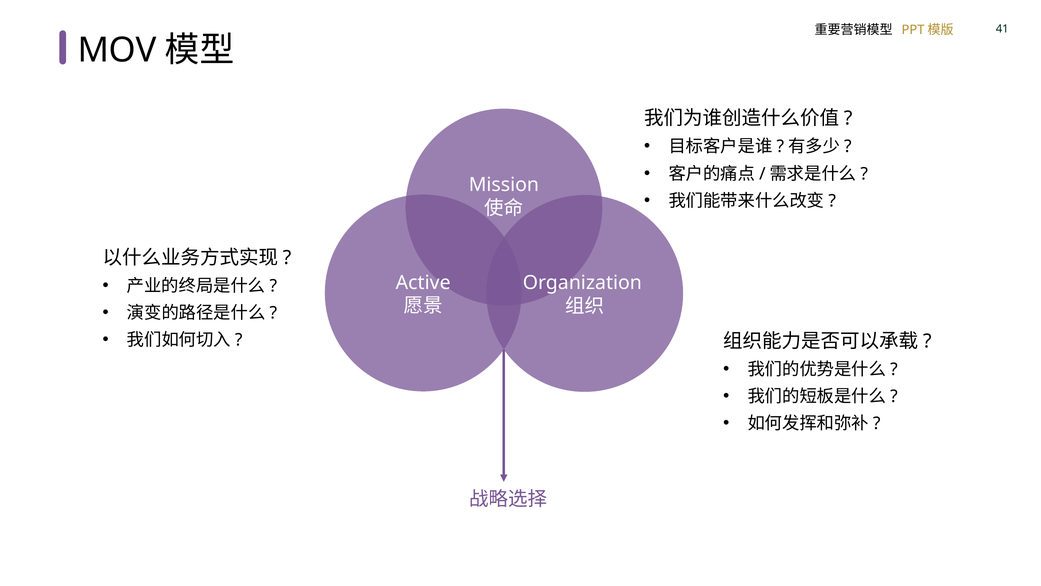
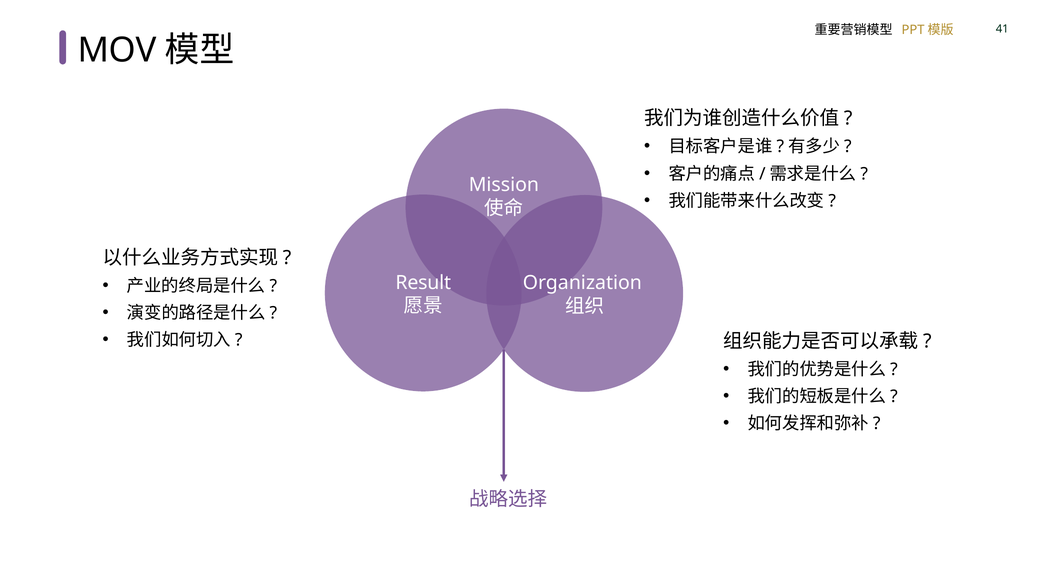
Active: Active -> Result (423, 282)
